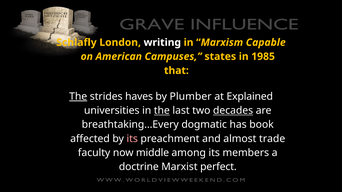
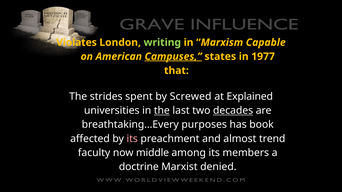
Schlafly: Schlafly -> Violates (77, 43)
writing colour: white -> light green (162, 43)
Campuses underline: none -> present (173, 57)
1985: 1985 -> 1977 (263, 57)
The underline: present -> none (78, 97)
haves: haves -> spent (139, 97)
Plumber: Plumber -> Screwed (191, 97)
dogmatic: dogmatic -> purposes (204, 125)
trade: trade -> trend (272, 139)
perfect: perfect -> denied (218, 167)
